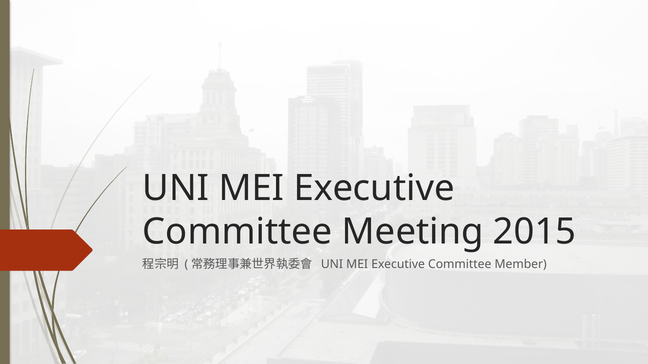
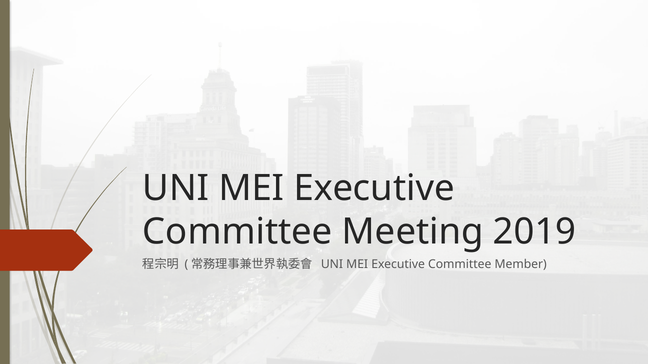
2015: 2015 -> 2019 (535, 232)
